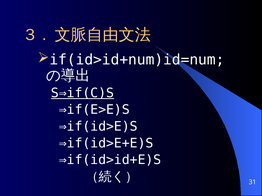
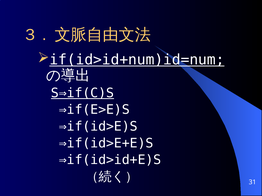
if(id>id+num)id=num underline: none -> present (137, 60)
